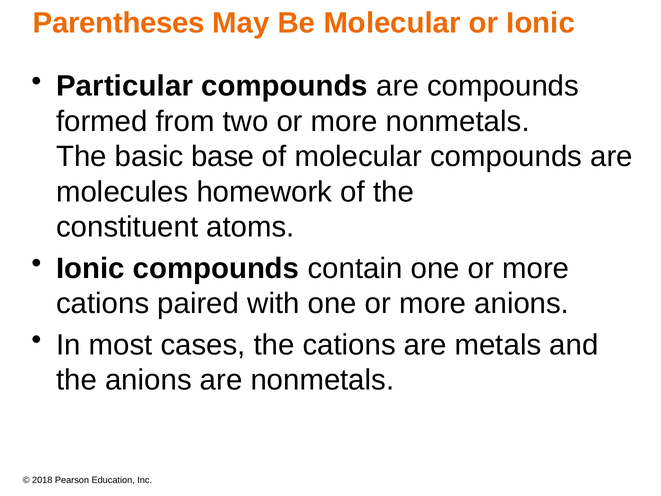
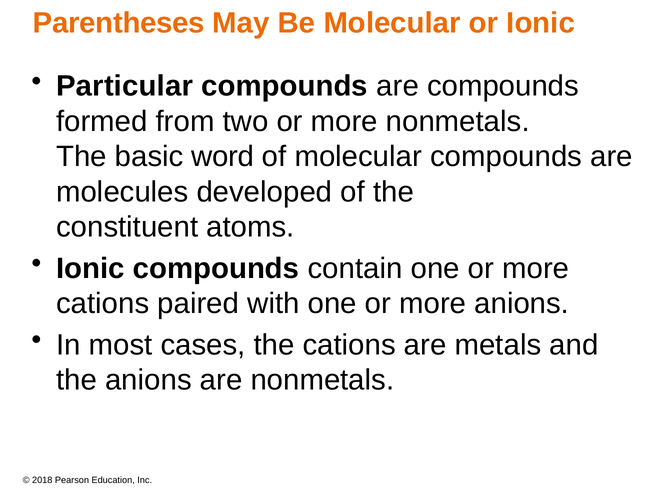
base: base -> word (223, 157)
homework: homework -> developed (264, 192)
